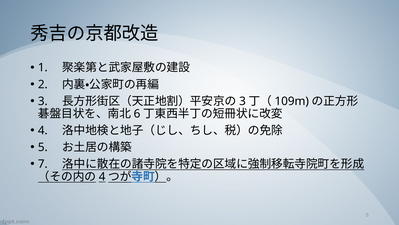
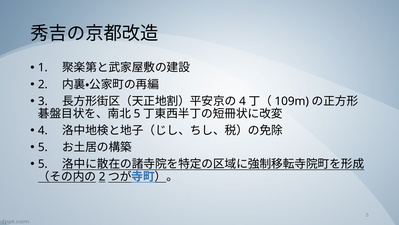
3: 3 -> 4 (242, 101)
6: 6 -> 5 (137, 113)
7: 7 -> 5 (43, 164)
4: 4 -> 2 (102, 176)
